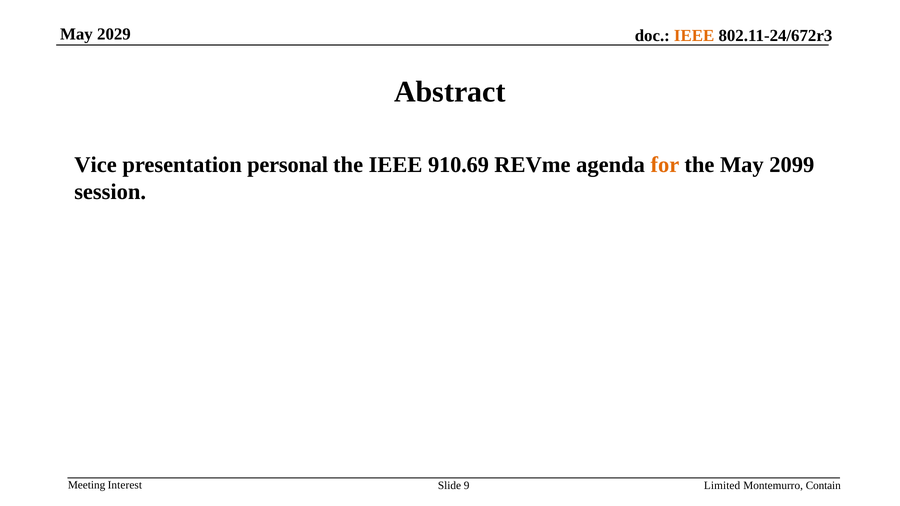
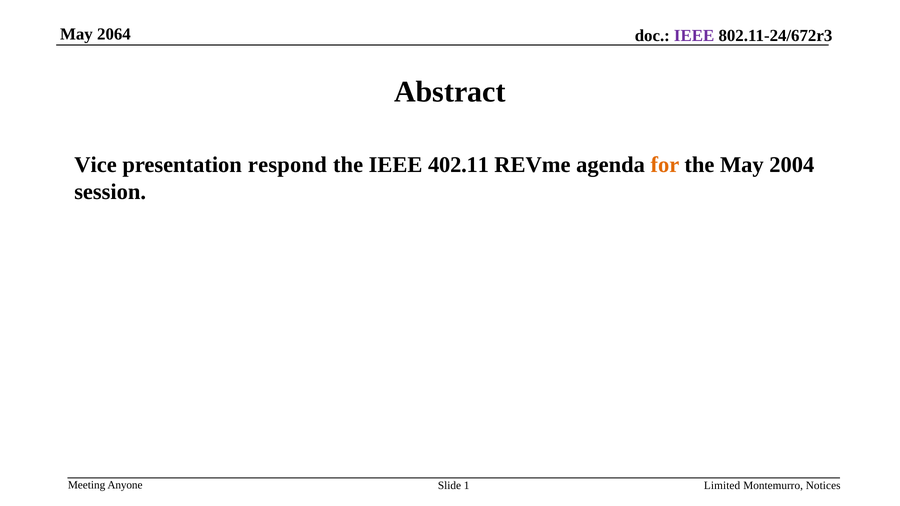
2029: 2029 -> 2064 (114, 34)
IEEE colour: orange -> purple (694, 36)
personal: personal -> respond (287, 165)
910.69: 910.69 -> 402.11 (458, 165)
2099: 2099 -> 2004 (792, 165)
Interest: Interest -> Anyone (125, 486)
9: 9 -> 1 (467, 486)
Contain: Contain -> Notices (823, 486)
